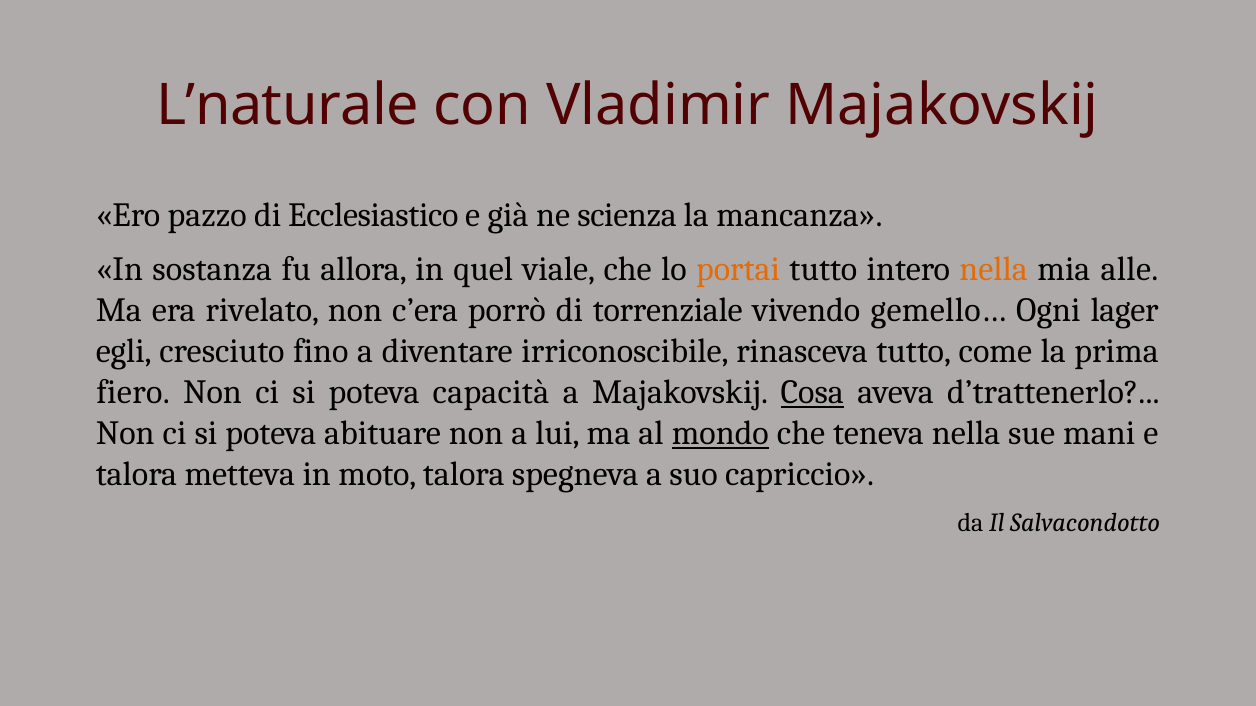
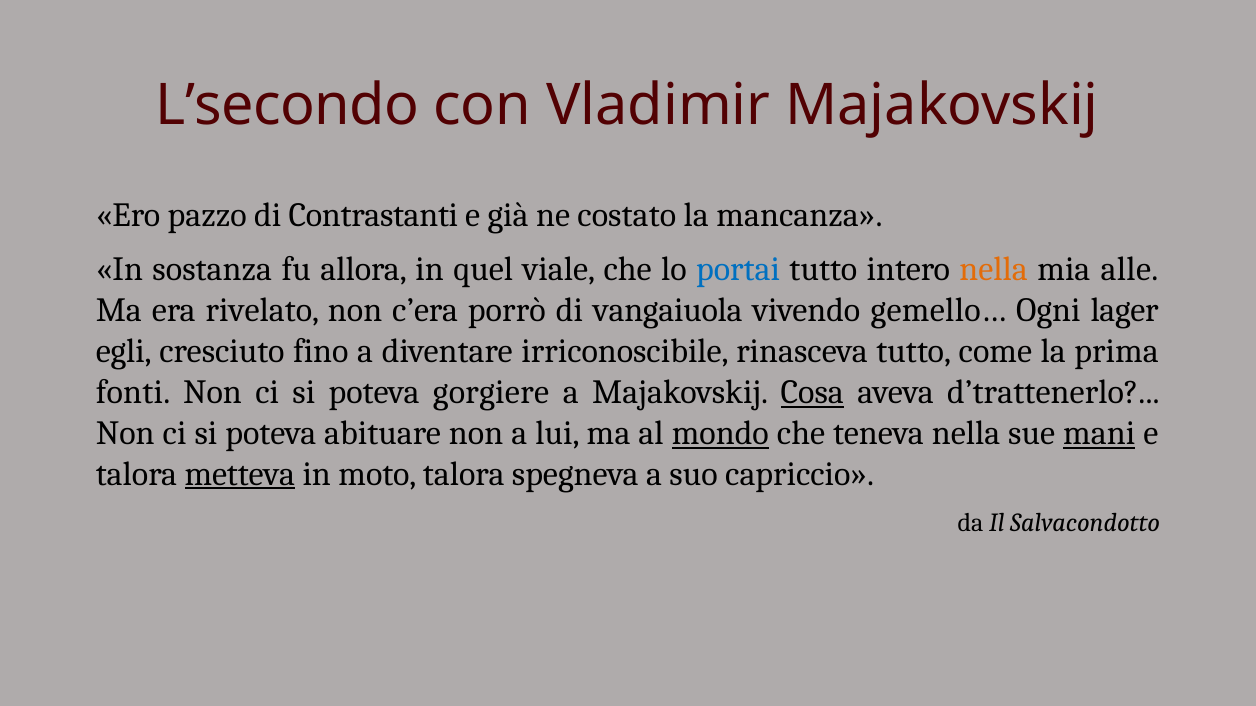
L’naturale: L’naturale -> L’secondo (287, 106)
Ecclesiastico: Ecclesiastico -> Contrastanti (373, 216)
scienza: scienza -> costato (627, 216)
portai colour: orange -> blue (738, 270)
torrenziale: torrenziale -> vangaiuola (668, 311)
fiero: fiero -> fonti (133, 392)
capacità: capacità -> gorgiere (491, 392)
mani underline: none -> present (1099, 433)
metteva underline: none -> present (240, 474)
